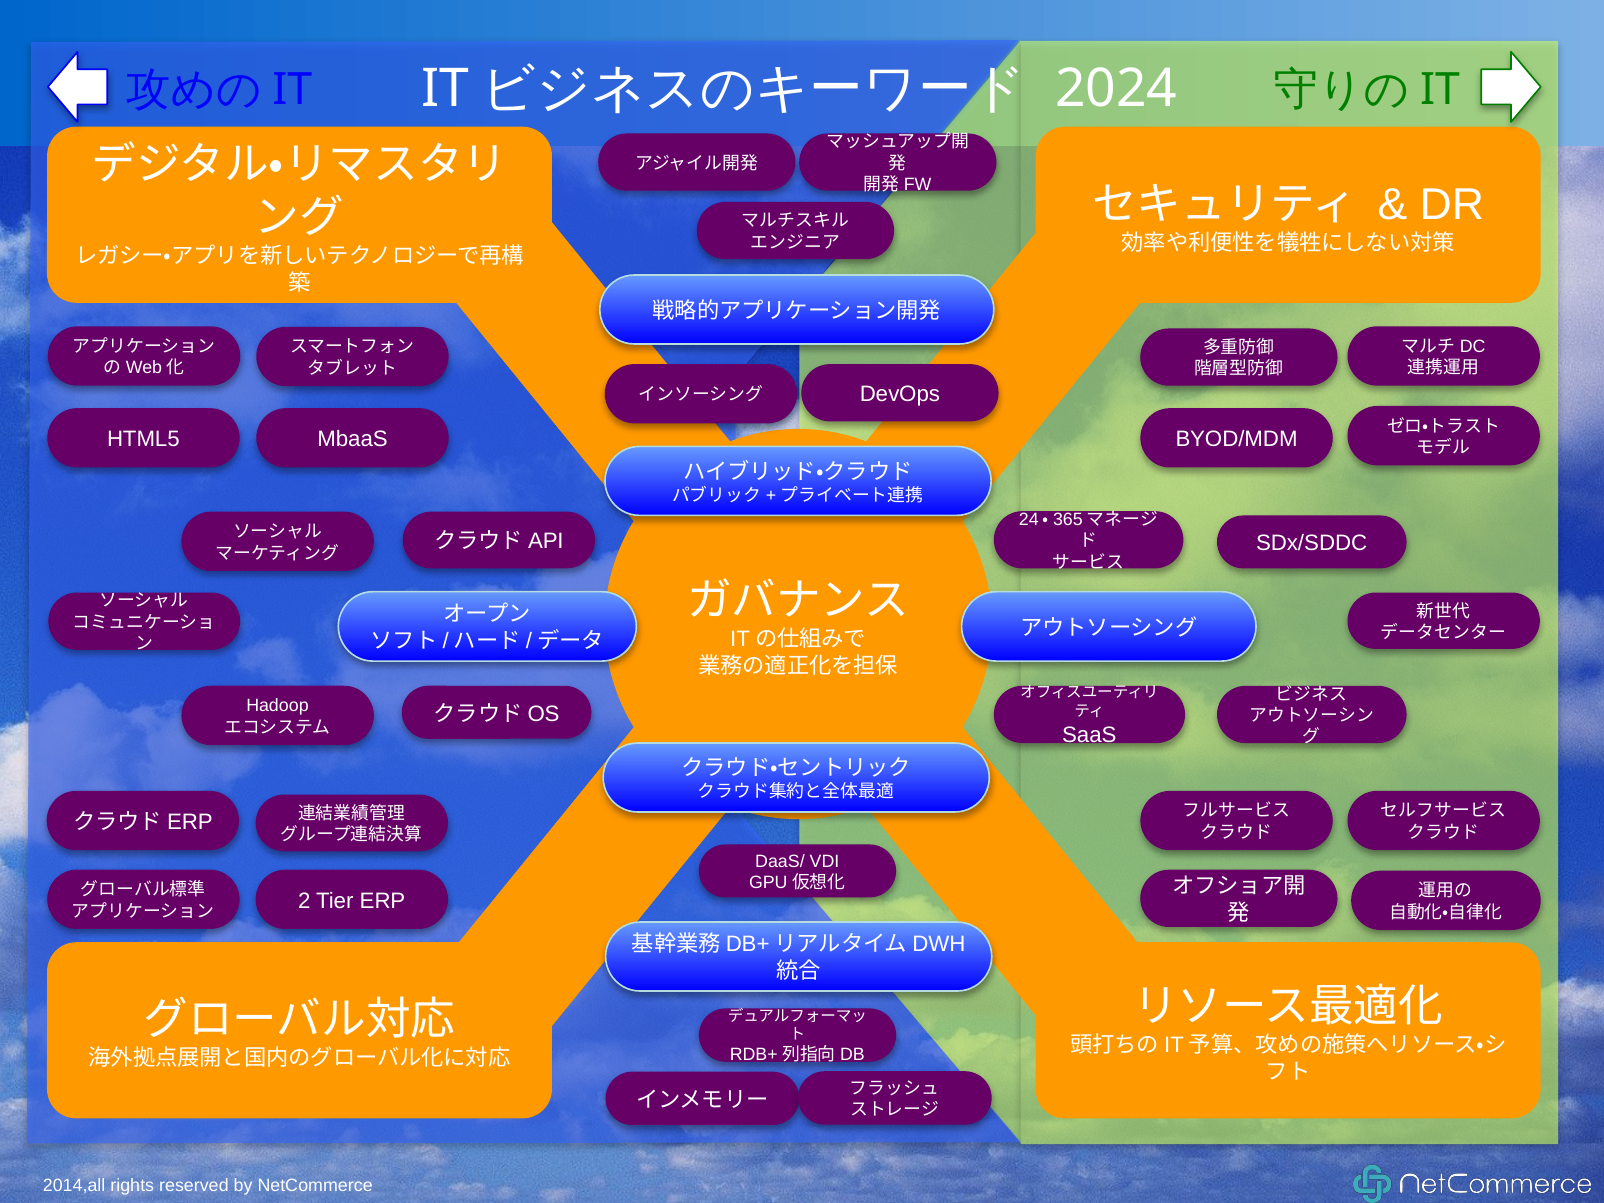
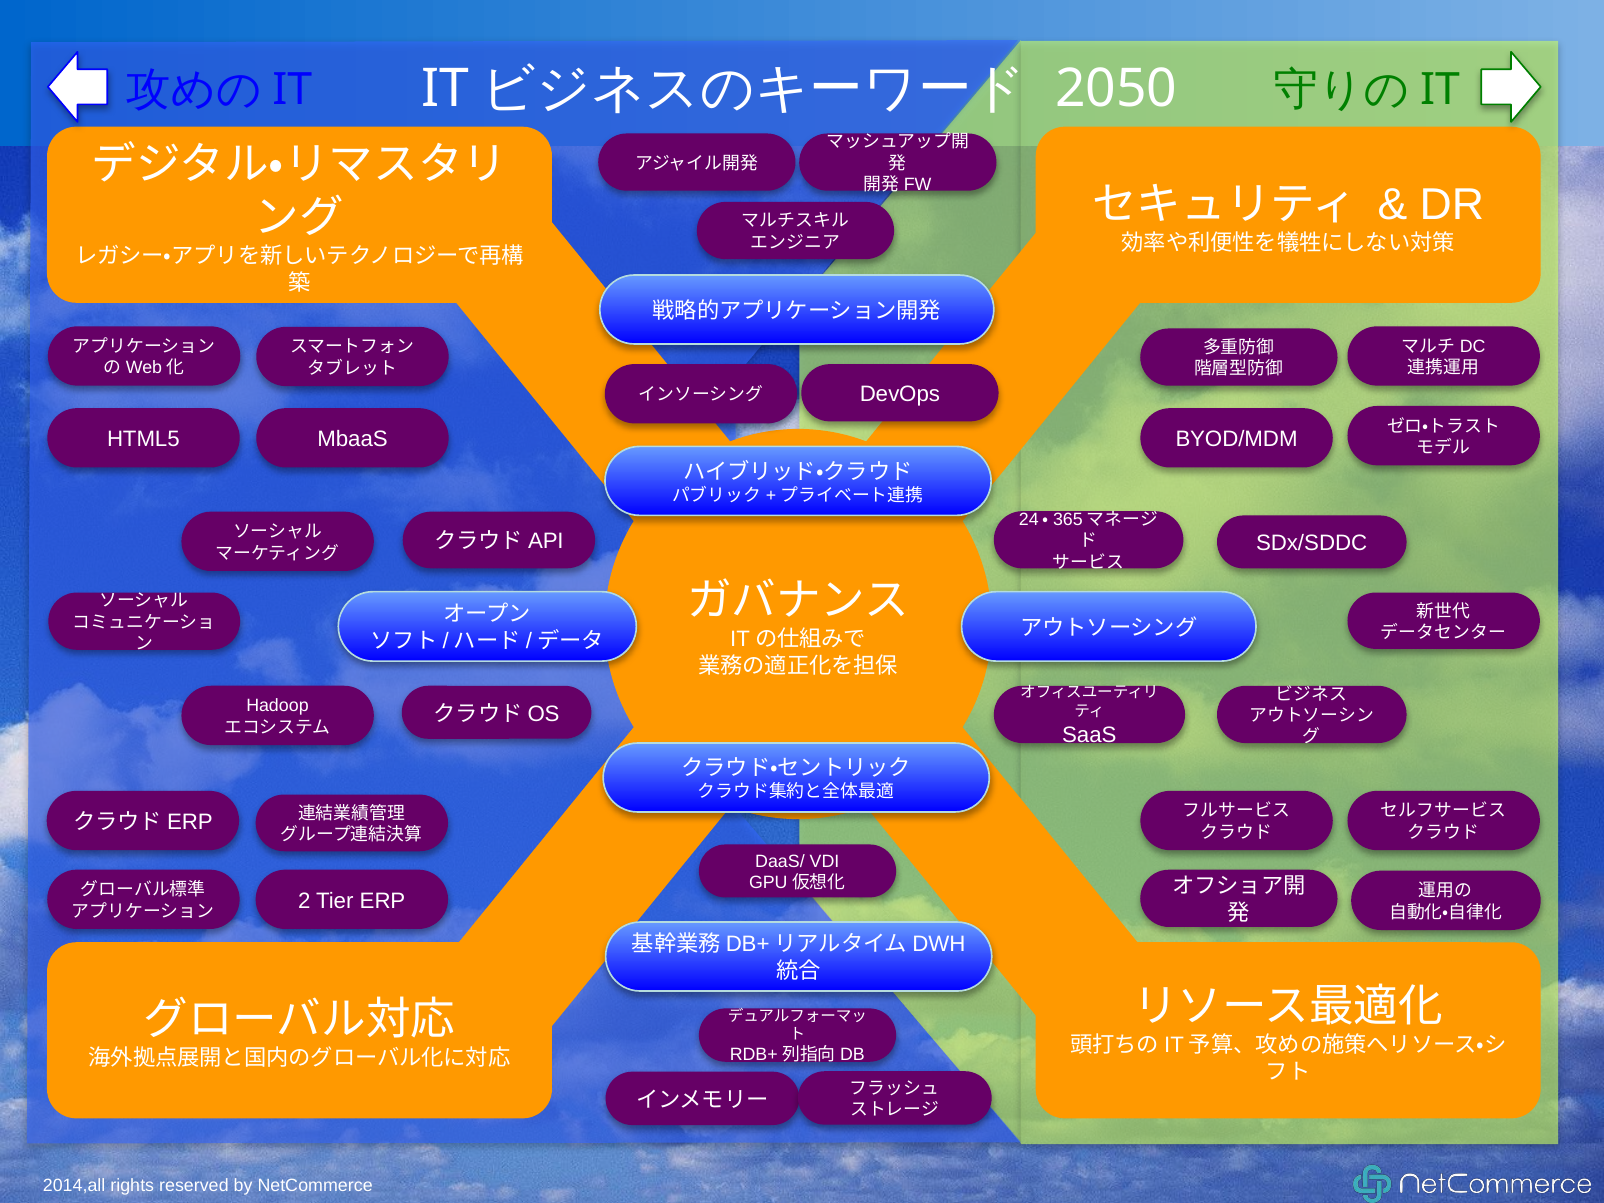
2024: 2024 -> 2050 (1116, 89)
